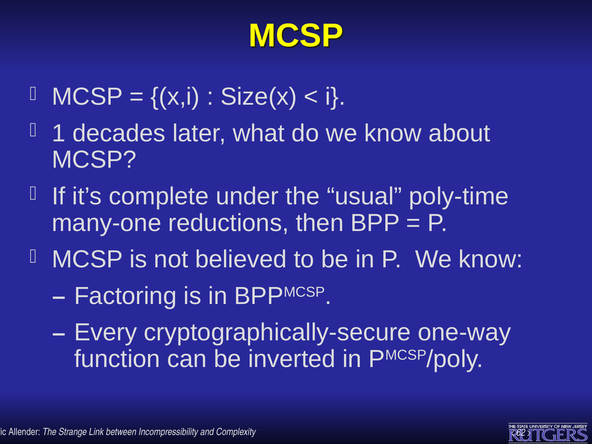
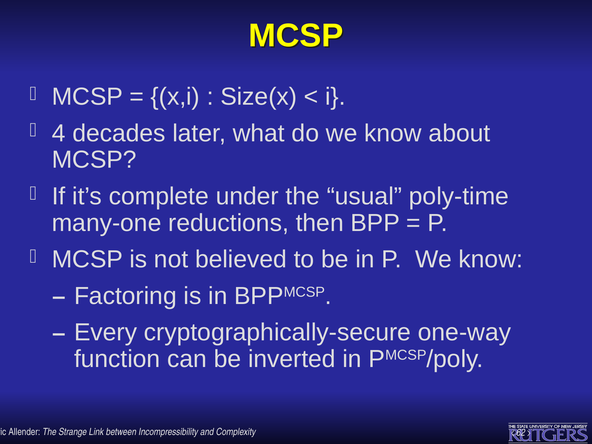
1: 1 -> 4 (59, 133)
